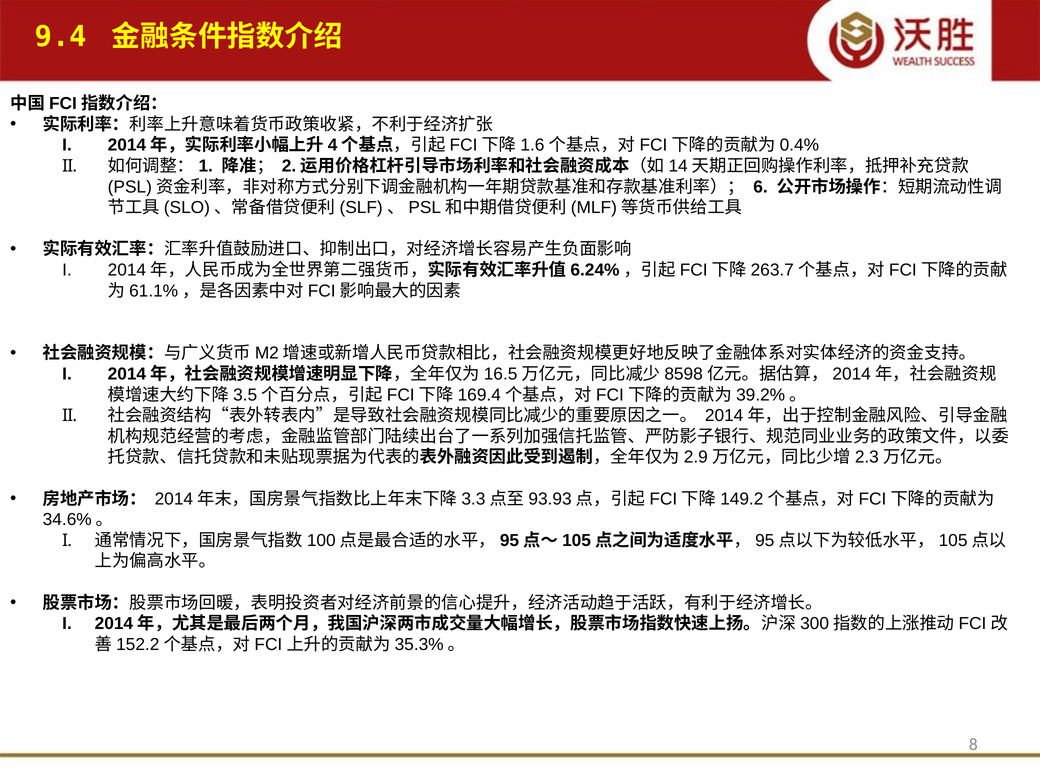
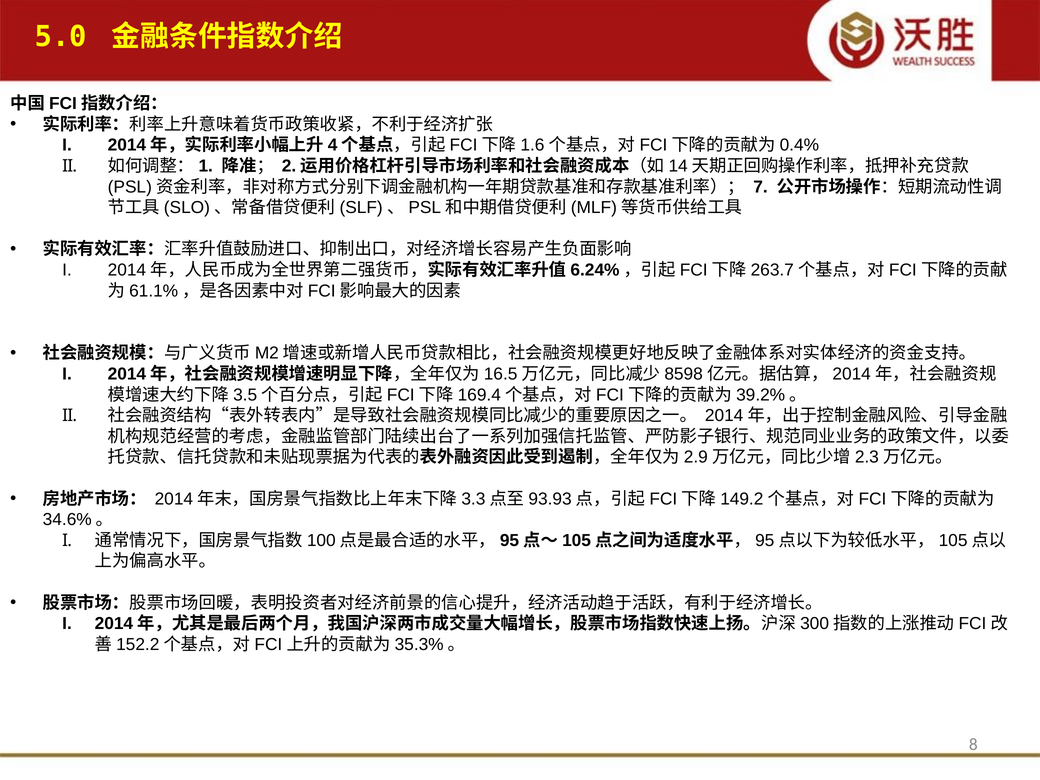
9.4: 9.4 -> 5.0 (61, 37)
6: 6 -> 7 (761, 187)
